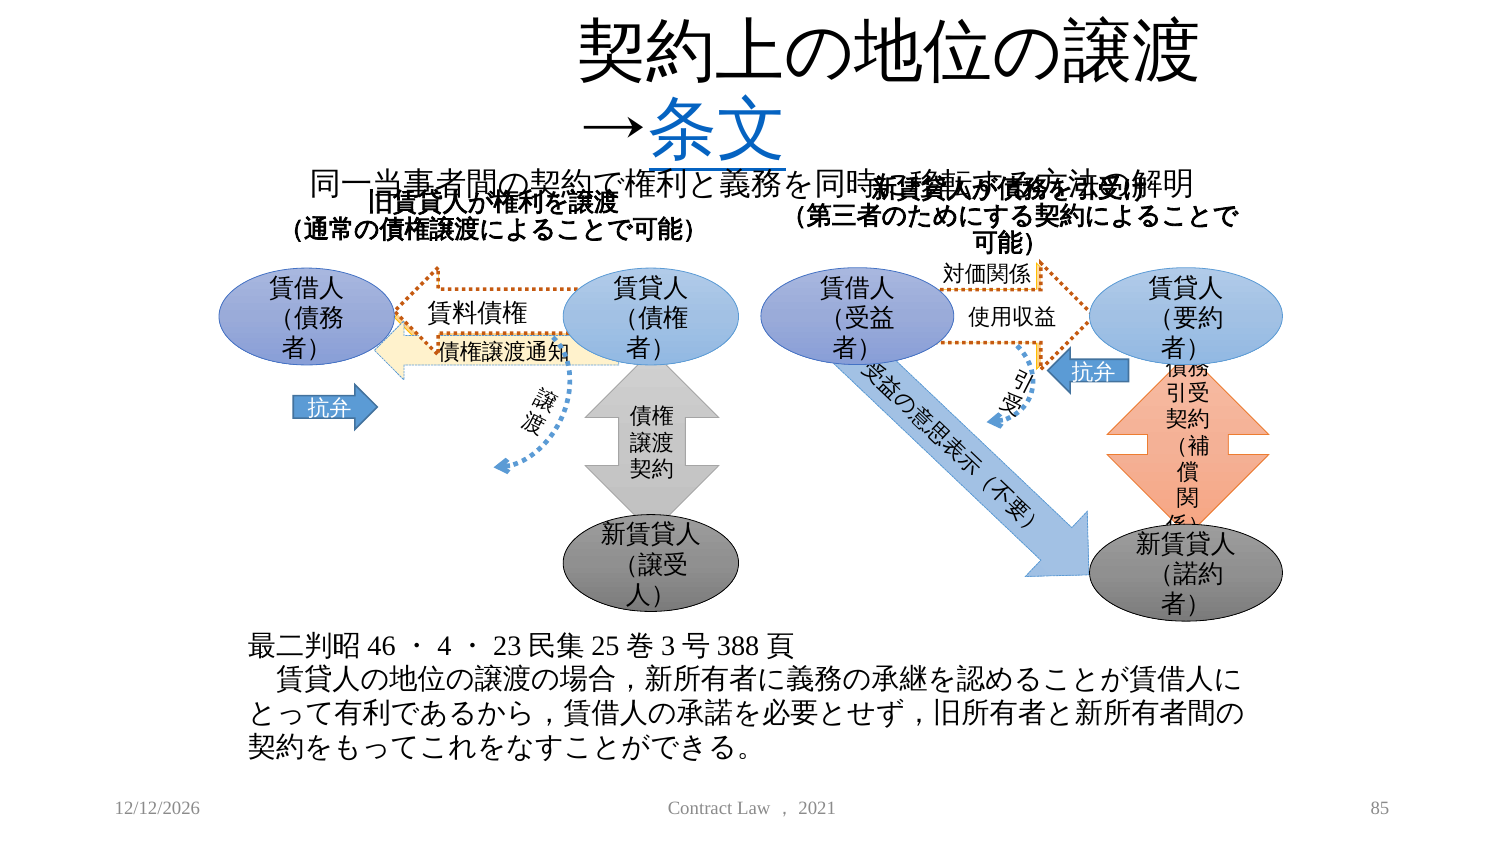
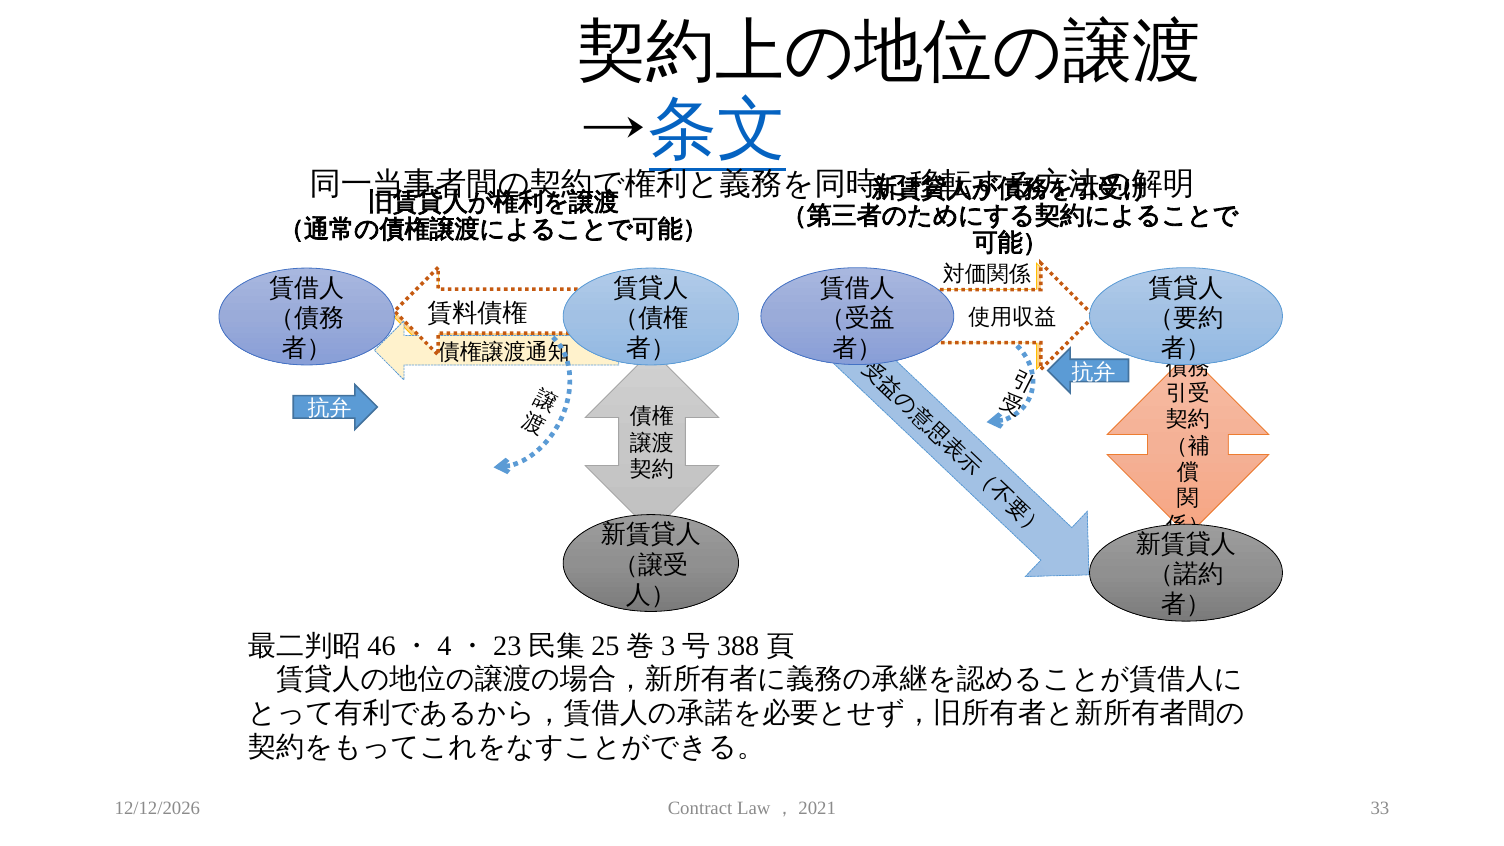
85: 85 -> 33 (1380, 808)
